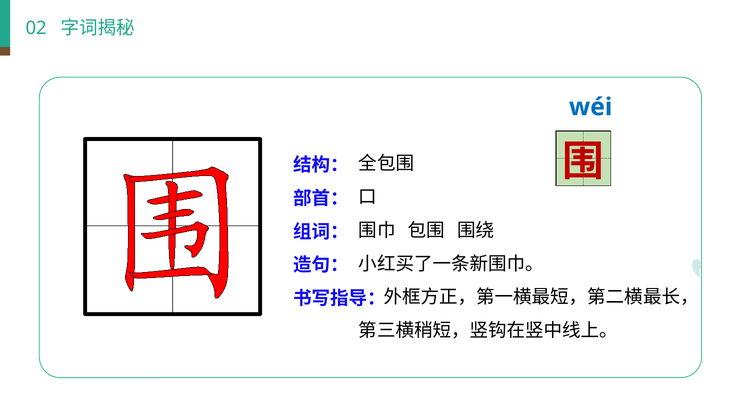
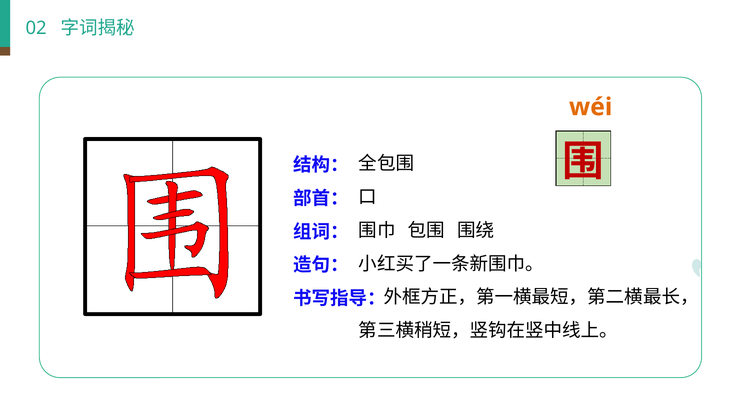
wéi colour: blue -> orange (591, 107)
